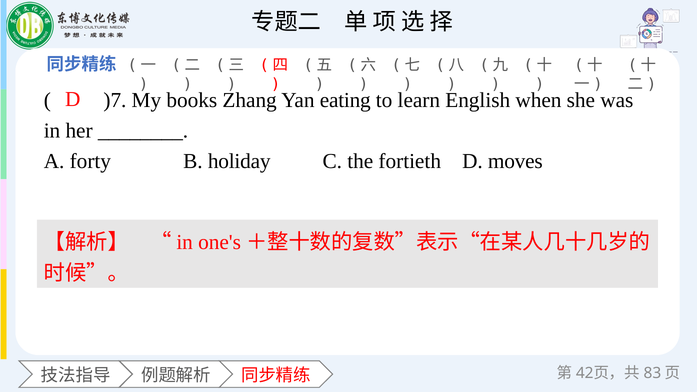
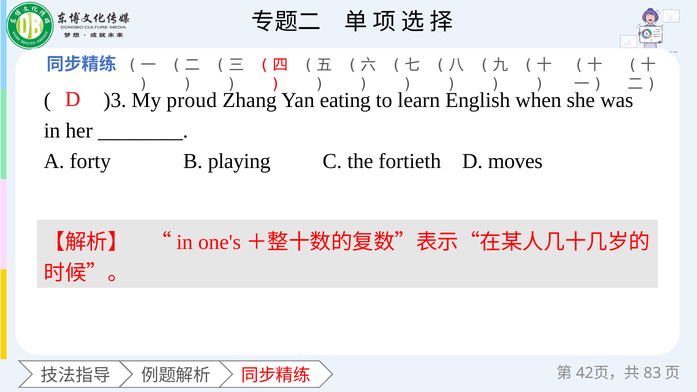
)7: )7 -> )3 (115, 100)
books: books -> proud (192, 100)
holiday: holiday -> playing (239, 161)
